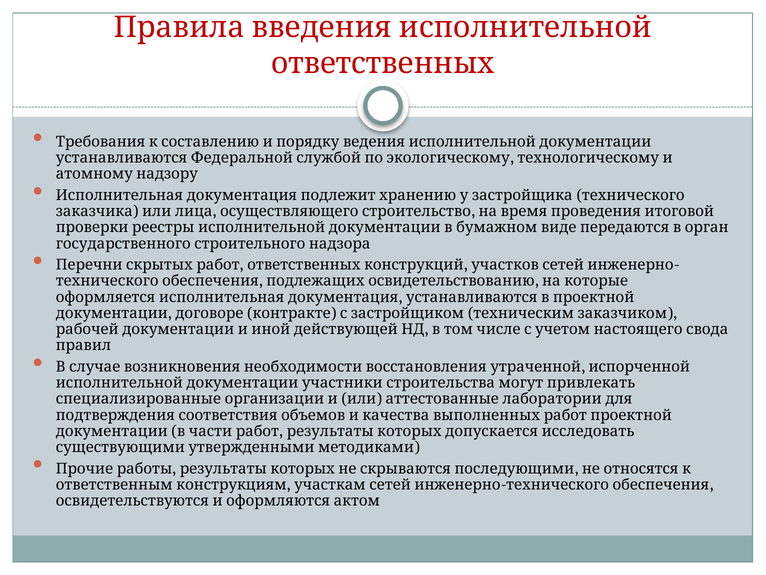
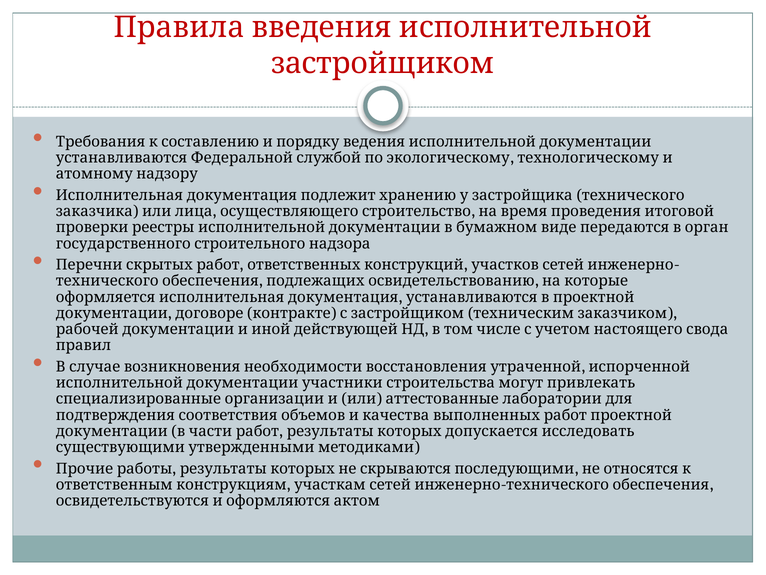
ответственных: ответственных -> застройщиком (383, 63)
